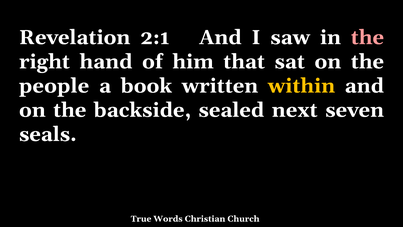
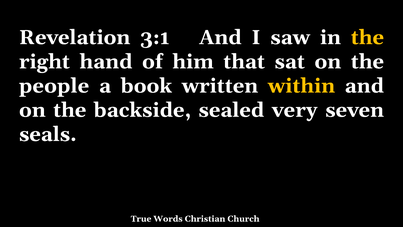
2:1: 2:1 -> 3:1 (155, 37)
the colour: pink -> yellow (367, 37)
next: next -> very (295, 110)
